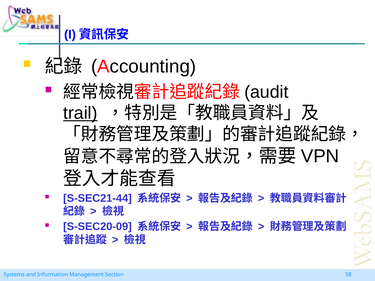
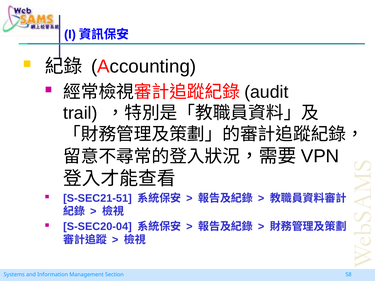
trail underline: present -> none (80, 113)
S-SEC21-44: S-SEC21-44 -> S-SEC21-51 (97, 198)
S-SEC20-09: S-SEC20-09 -> S-SEC20-04 (97, 227)
